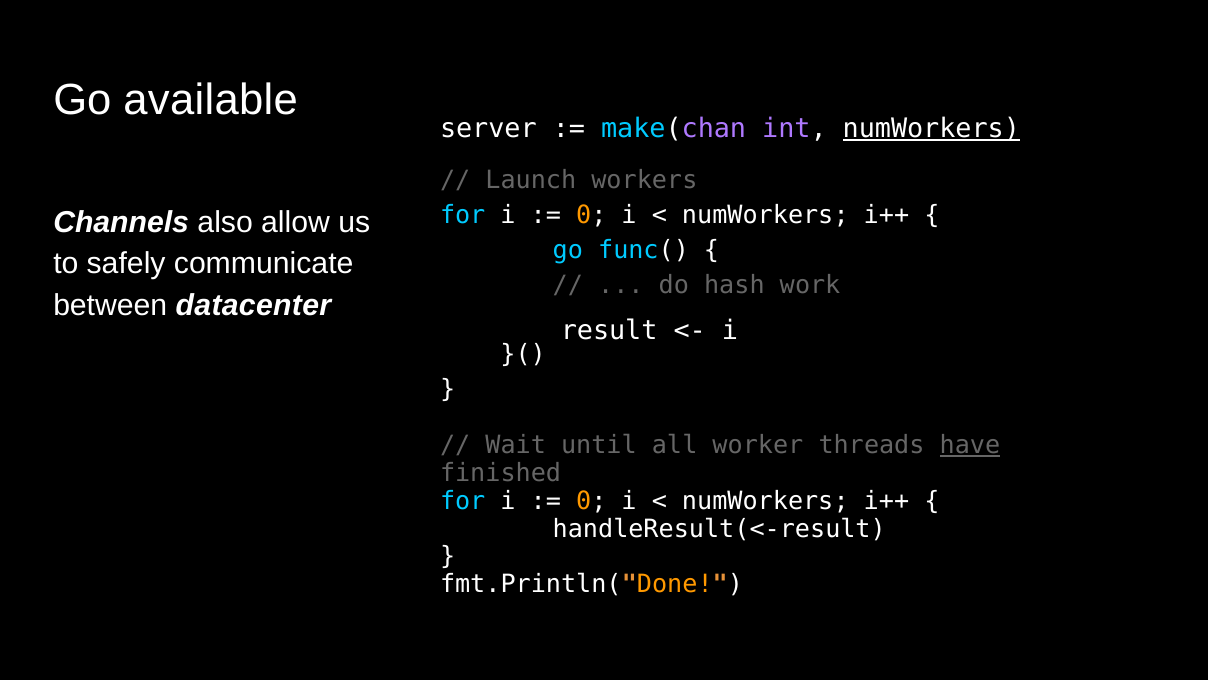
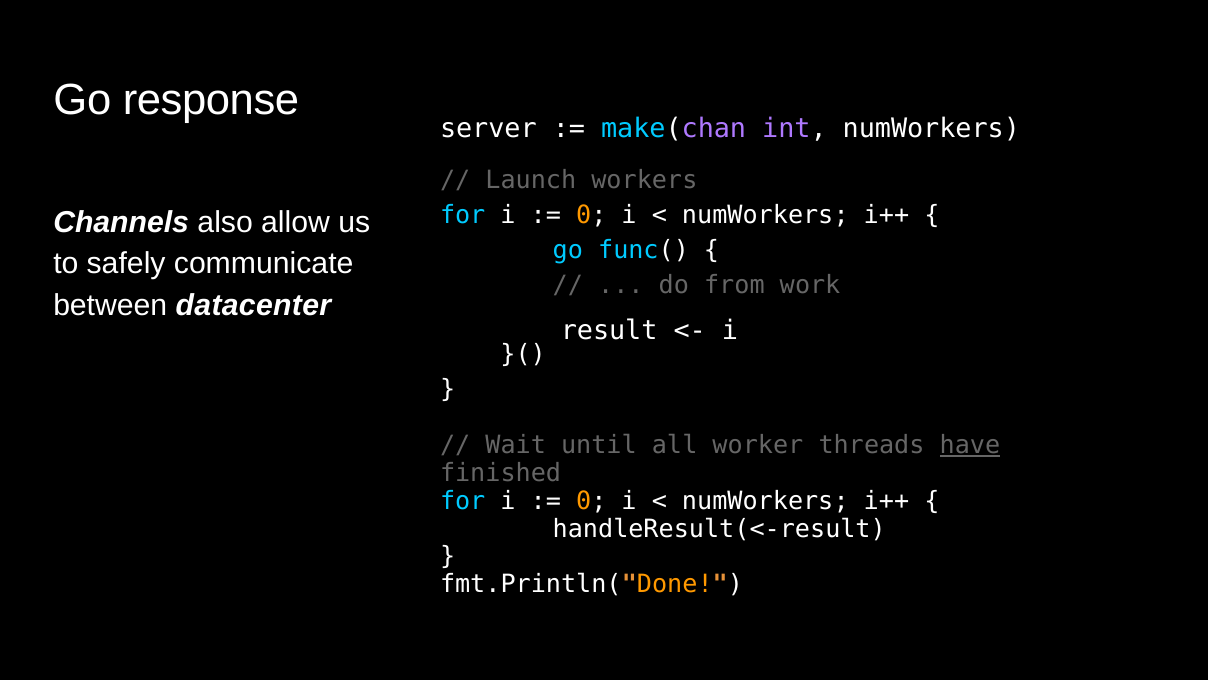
available: available -> response (211, 100)
numWorkers underline: present -> none (931, 129)
hash: hash -> from (734, 285)
